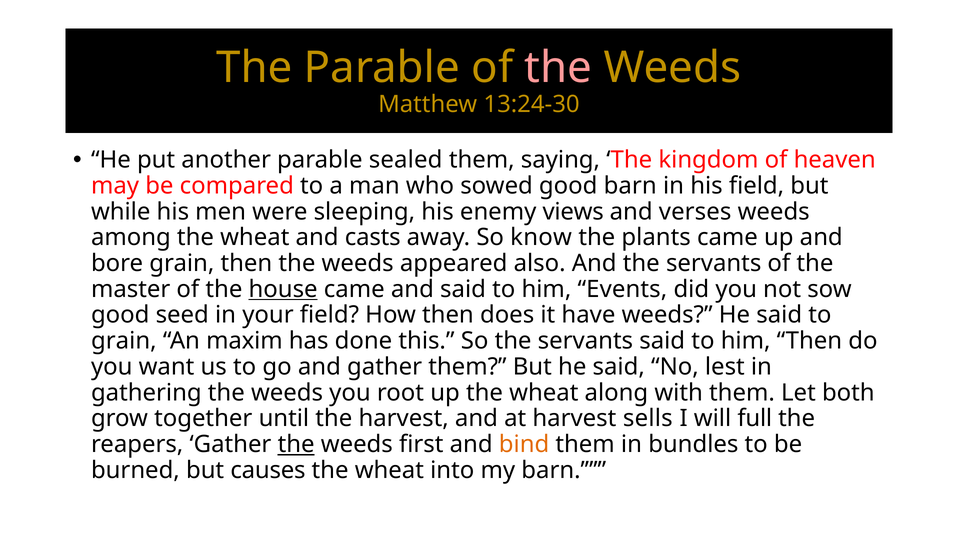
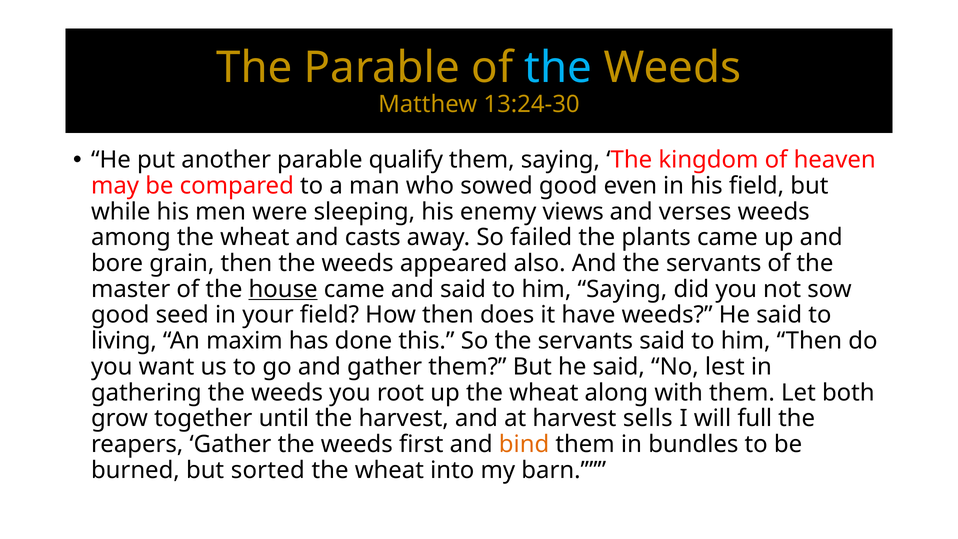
the colour: pink -> light blue (558, 68)
sealed: sealed -> qualify (406, 160)
good barn: barn -> even (630, 186)
know: know -> failed (541, 237)
him Events: Events -> Saying (622, 289)
grain: grain -> living (124, 341)
the underline: present -> none (296, 444)
causes: causes -> sorted (268, 470)
